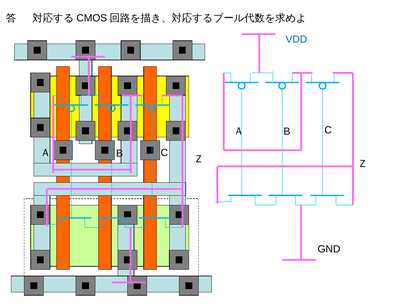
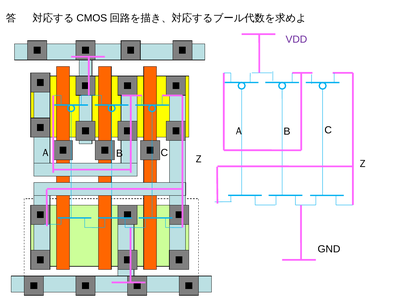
VDD colour: blue -> purple (296, 40)
